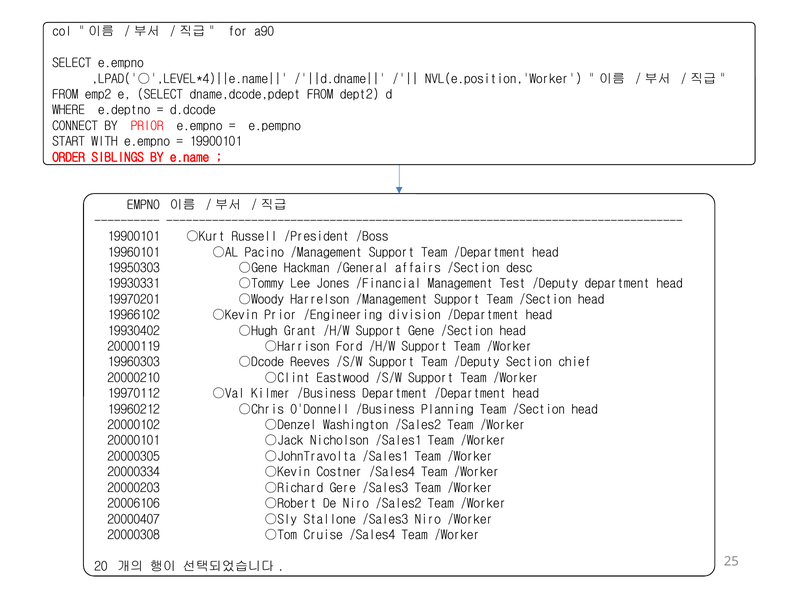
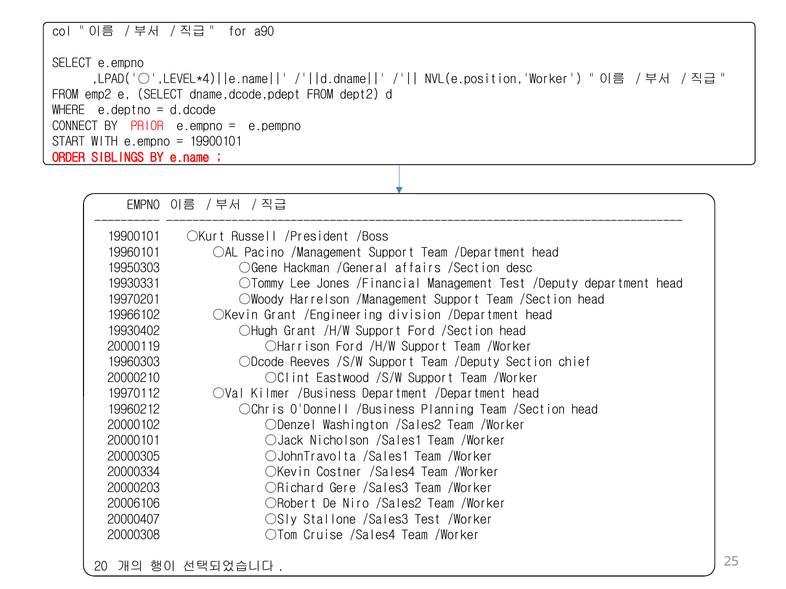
○Kevin Prior: Prior -> Grant (281, 315)
Support Gene: Gene -> Ford (421, 331)
/Sales3 Niro: Niro -> Test (428, 520)
